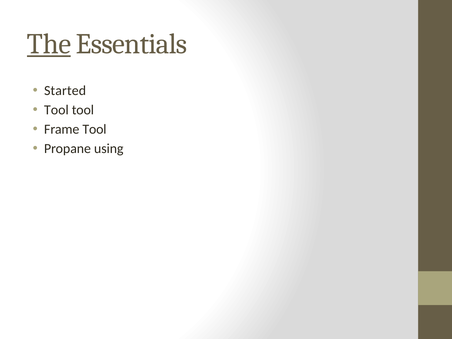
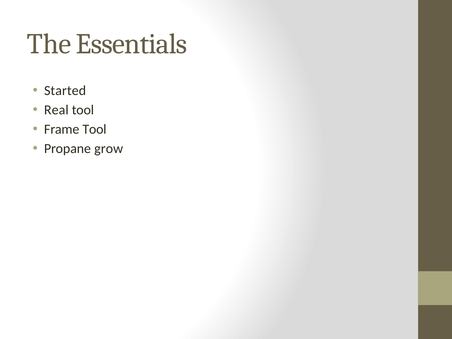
The underline: present -> none (49, 44)
Tool: Tool -> Real (56, 110)
using: using -> grow (109, 149)
